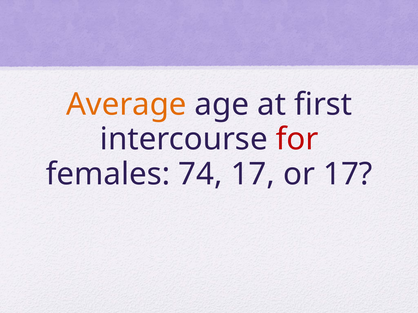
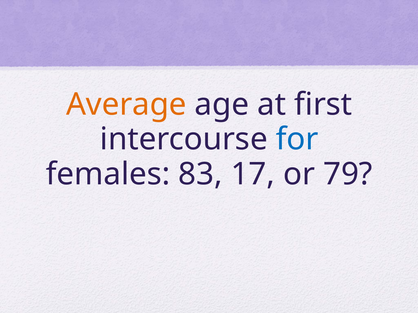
for colour: red -> blue (297, 139)
74: 74 -> 83 (200, 174)
or 17: 17 -> 79 (348, 174)
